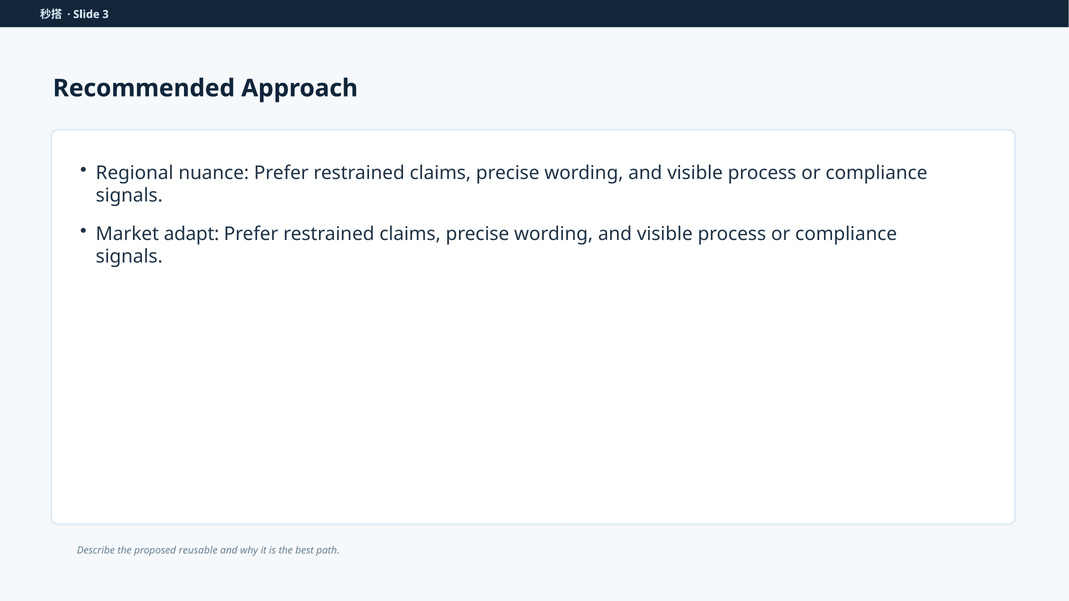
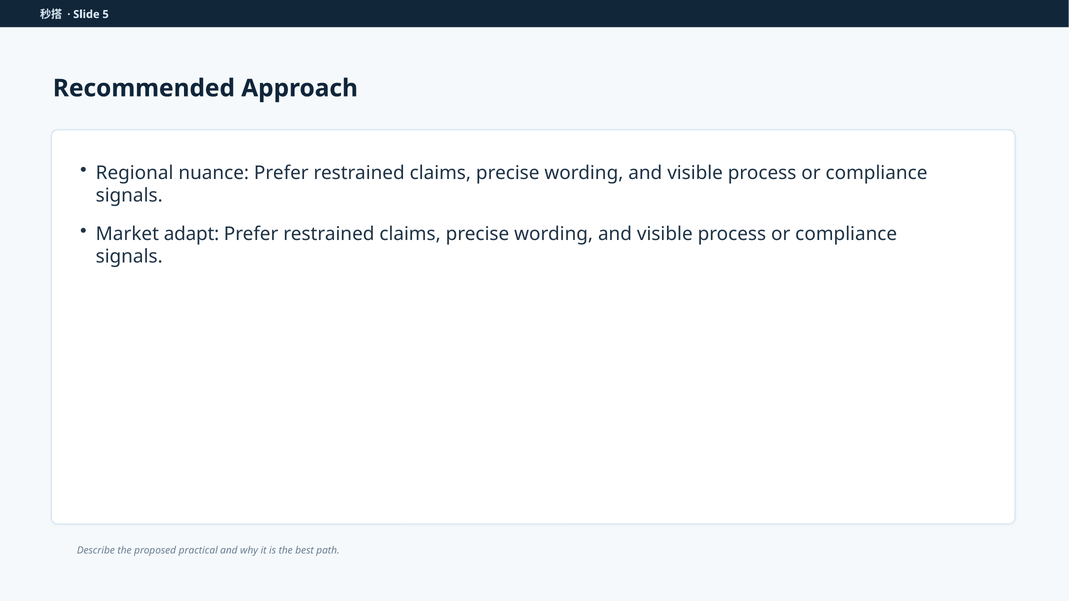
3: 3 -> 5 (106, 14)
reusable: reusable -> practical (198, 551)
